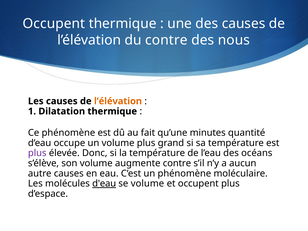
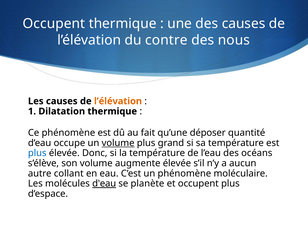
minutes: minutes -> déposer (208, 133)
volume underline: none -> present (118, 143)
plus colour: purple -> blue (37, 153)
augmente contre: contre -> élevée (177, 163)
autre causes: causes -> collant (69, 173)
se volume: volume -> planète (147, 184)
